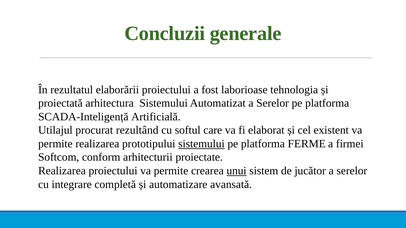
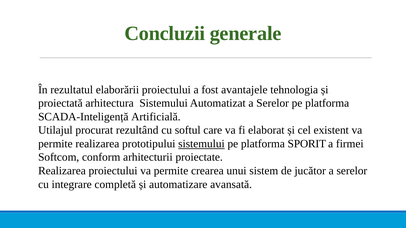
laborioase: laborioase -> avantajele (244, 90)
FERME: FERME -> SPORIT (307, 144)
unui underline: present -> none (237, 171)
